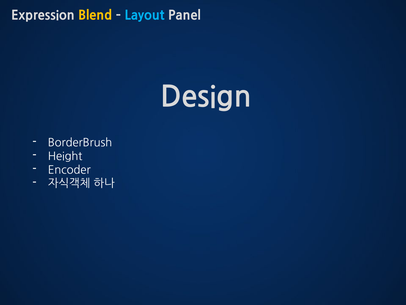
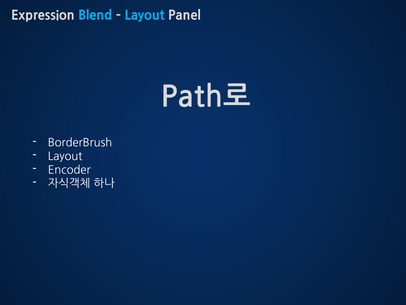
Blend colour: yellow -> light blue (95, 16)
Design: Design -> Path로 (206, 97)
Height: Height -> Layout (65, 156)
